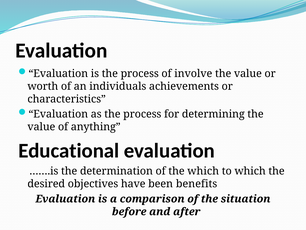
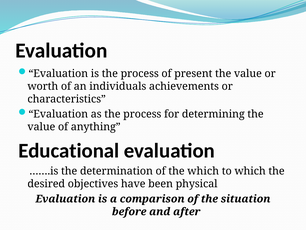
involve: involve -> present (193, 73)
benefits: benefits -> physical (197, 184)
